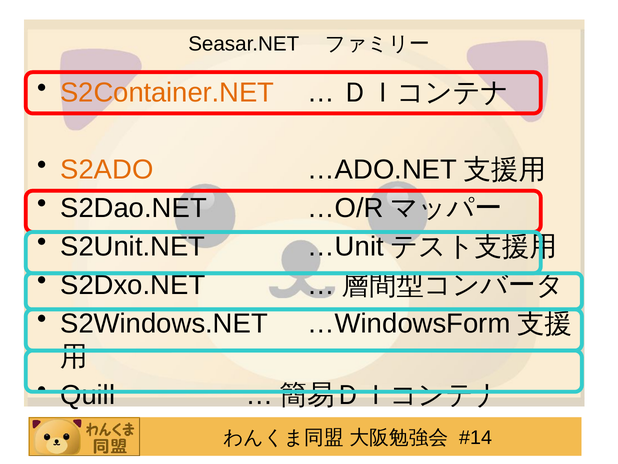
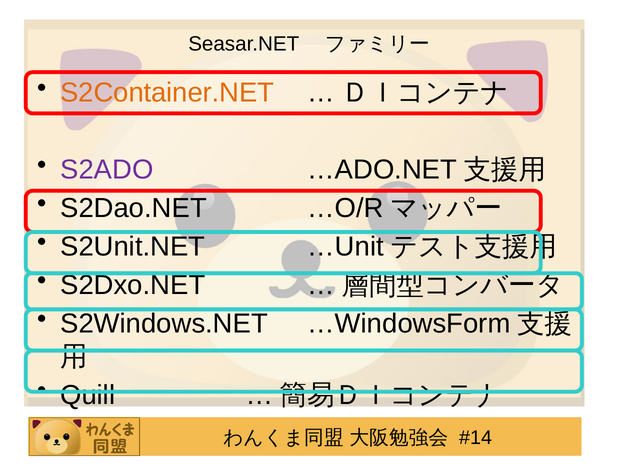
S2ADO colour: orange -> purple (107, 170)
